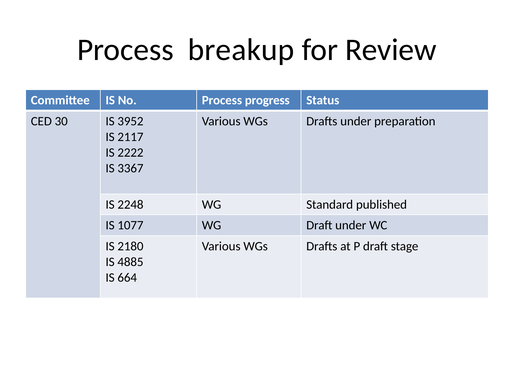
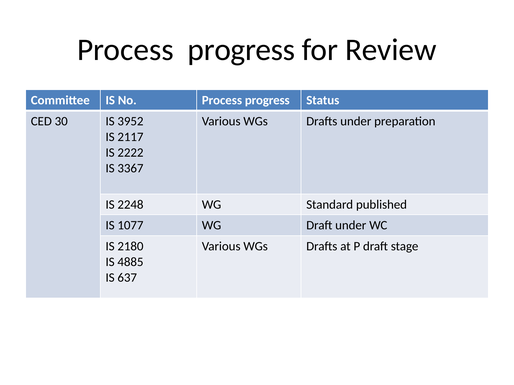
breakup: breakup -> progress (241, 50)
664: 664 -> 637 (127, 278)
